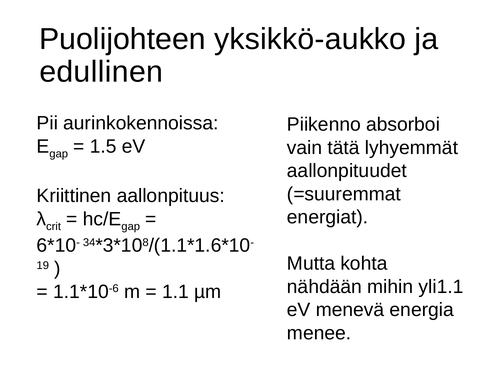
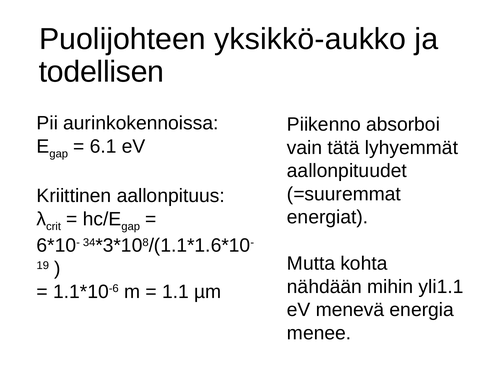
edullinen: edullinen -> todellisen (102, 72)
1.5: 1.5 -> 6.1 (103, 146)
